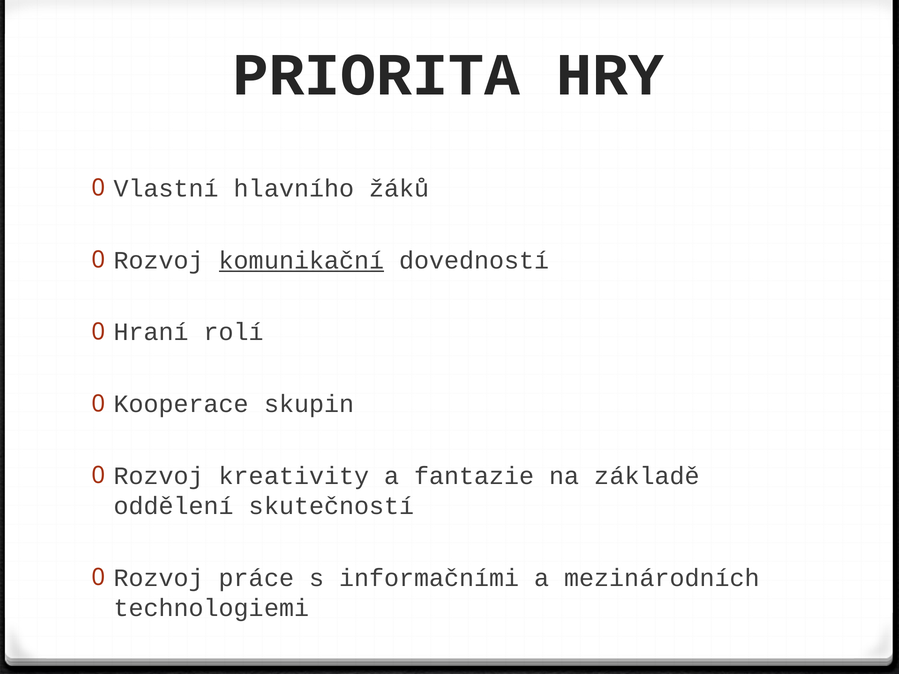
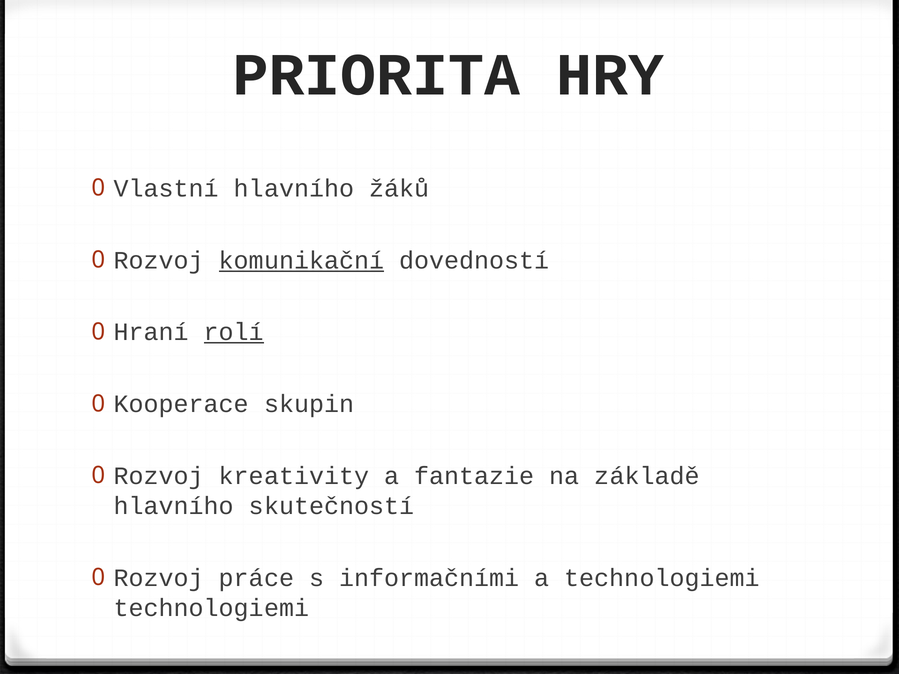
rolí underline: none -> present (234, 332)
oddělení: oddělení -> hlavního (174, 506)
a mezinárodních: mezinárodních -> technologiemi (662, 578)
